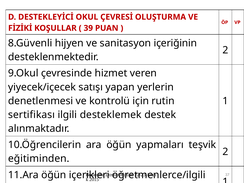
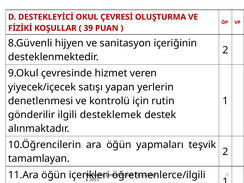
sertifikası: sertifikası -> gönderilir (32, 115)
eğitiminden: eğitiminden -> tamamlayan (39, 159)
